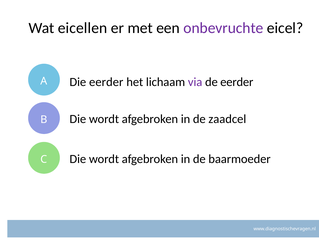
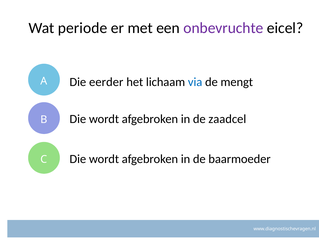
eicellen: eicellen -> periode (83, 28)
via colour: purple -> blue (195, 82)
de eerder: eerder -> mengt (237, 82)
